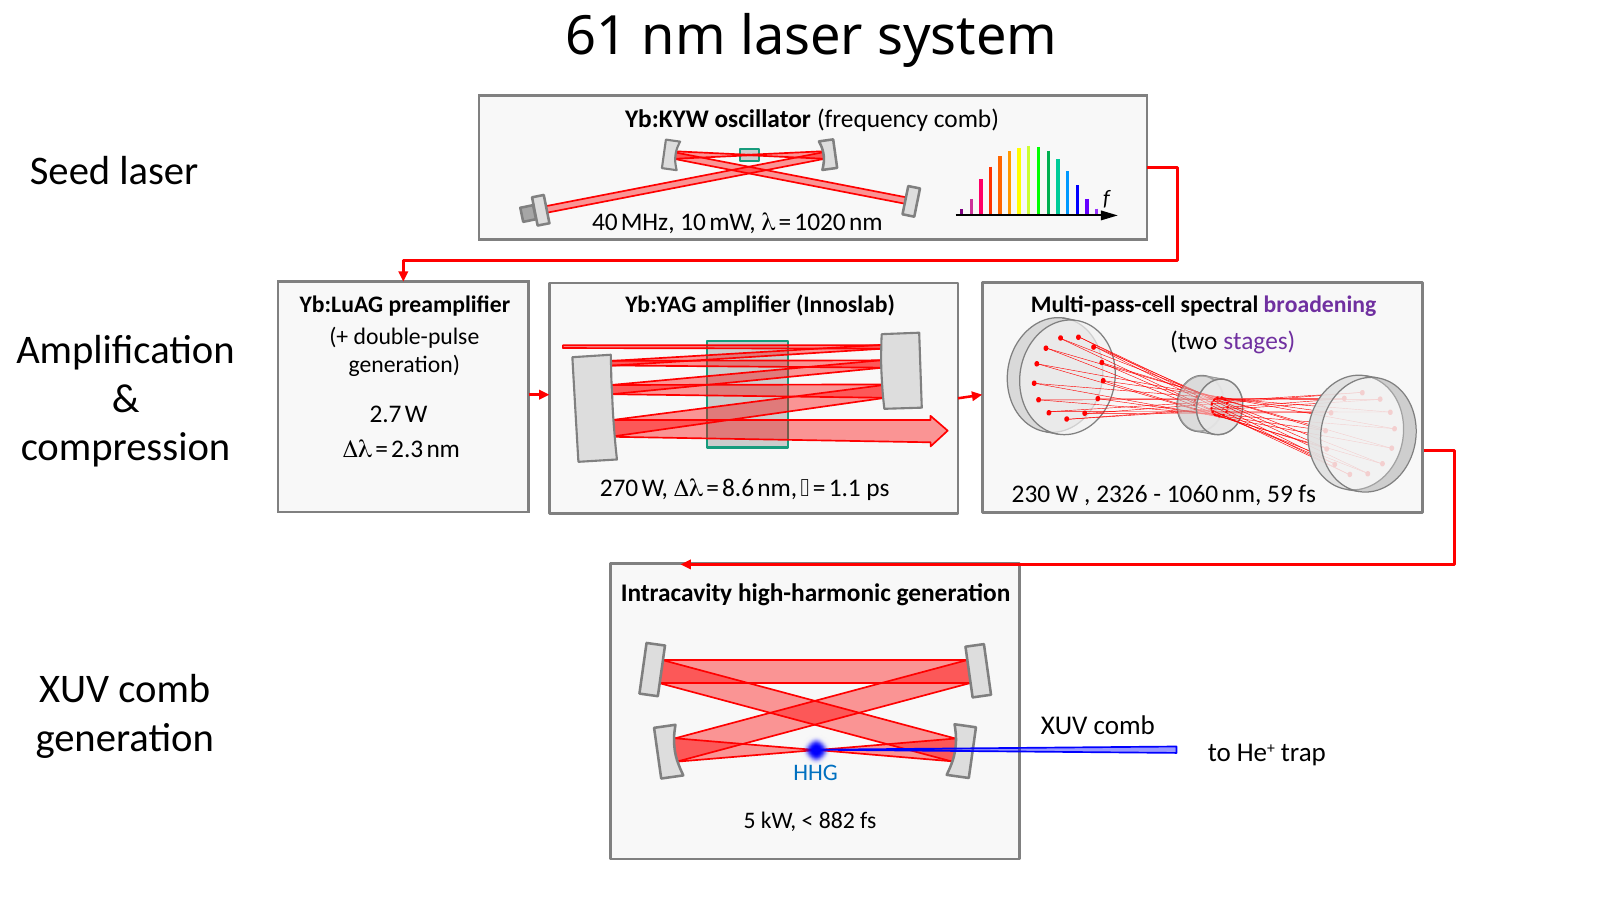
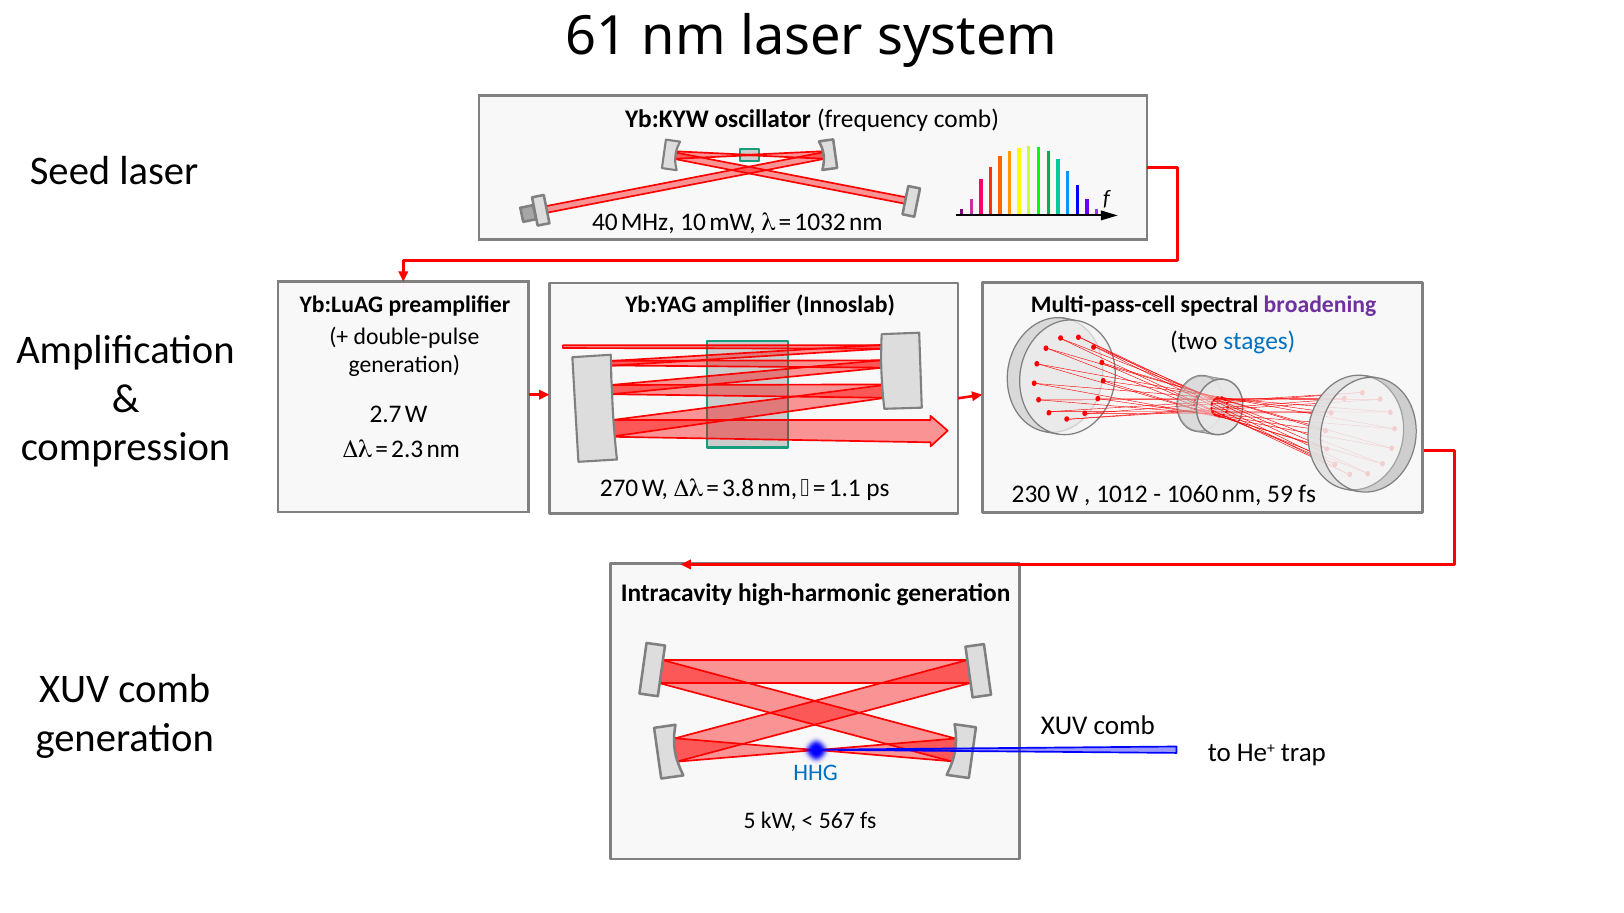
1020: 1020 -> 1032 (820, 222)
stages colour: purple -> blue (1259, 341)
8.6: 8.6 -> 3.8 (738, 489)
2326: 2326 -> 1012 (1122, 495)
882: 882 -> 567 (837, 821)
